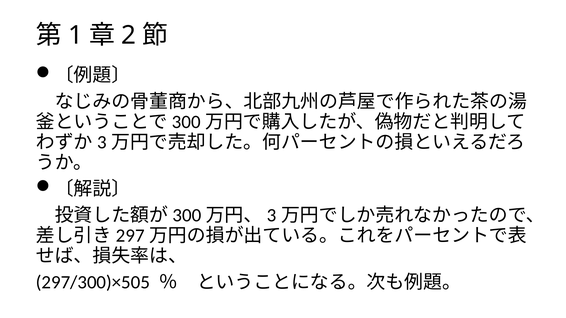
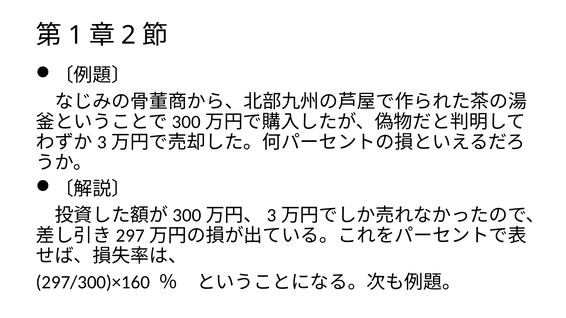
297/300)×505: 297/300)×505 -> 297/300)×160 (93, 283)
